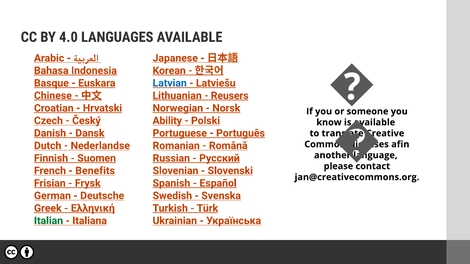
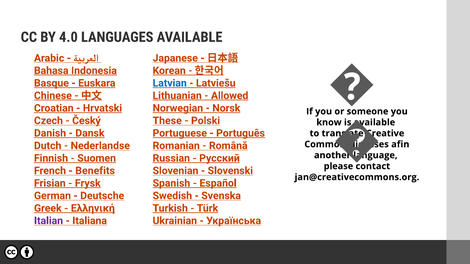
Reusers: Reusers -> Allowed (230, 96)
Ability: Ability -> These (167, 121)
Italian colour: green -> purple (49, 221)
